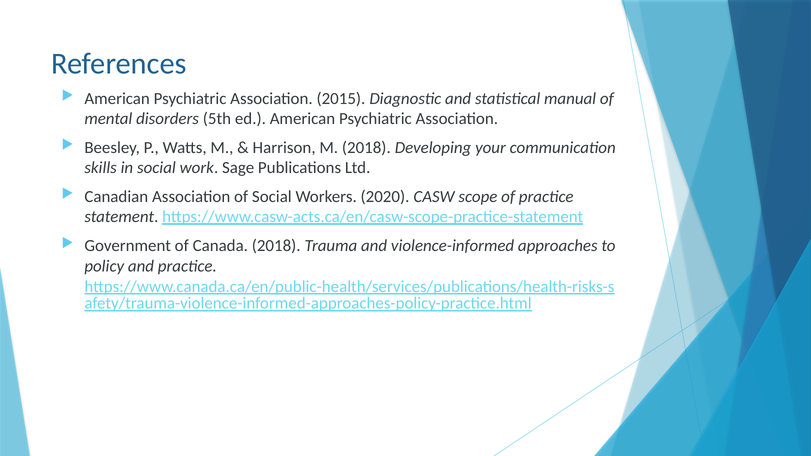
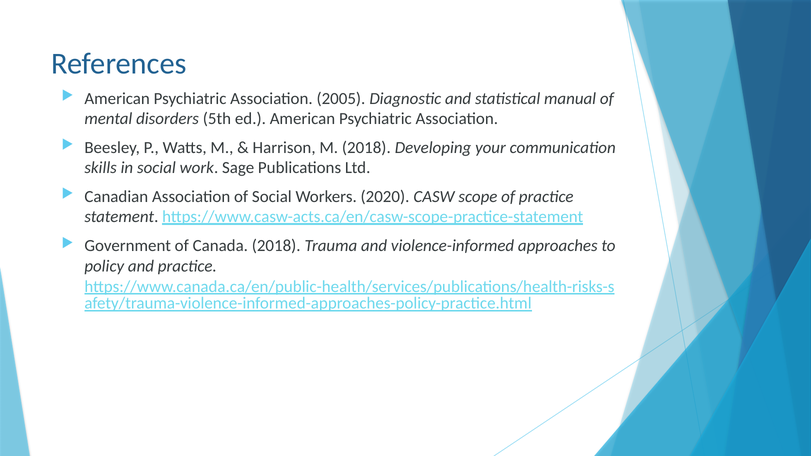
2015: 2015 -> 2005 (341, 99)
